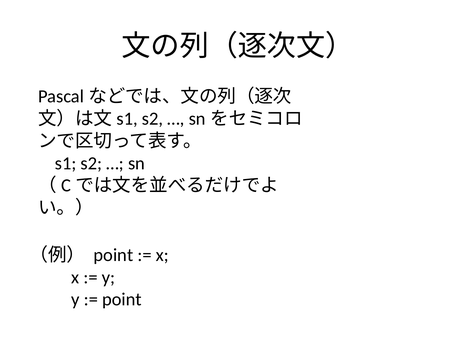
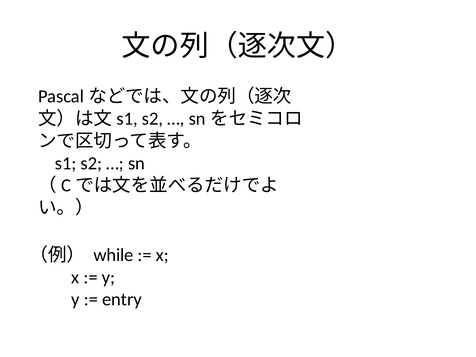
point: point -> while (114, 255)
point: point -> entry (122, 300)
